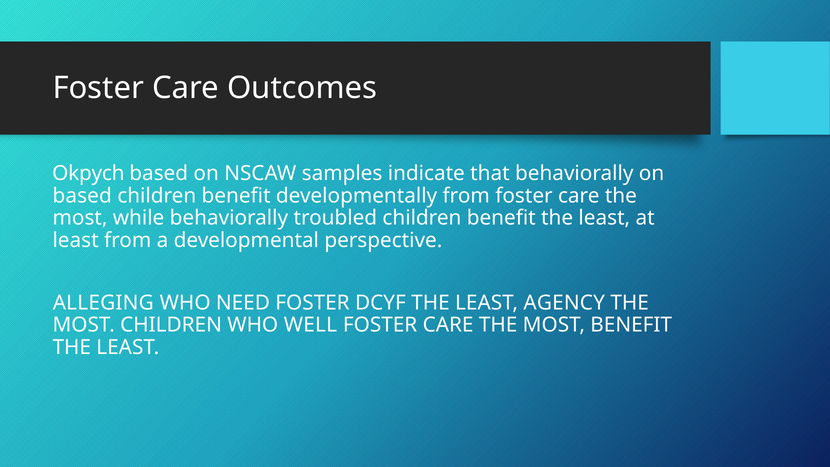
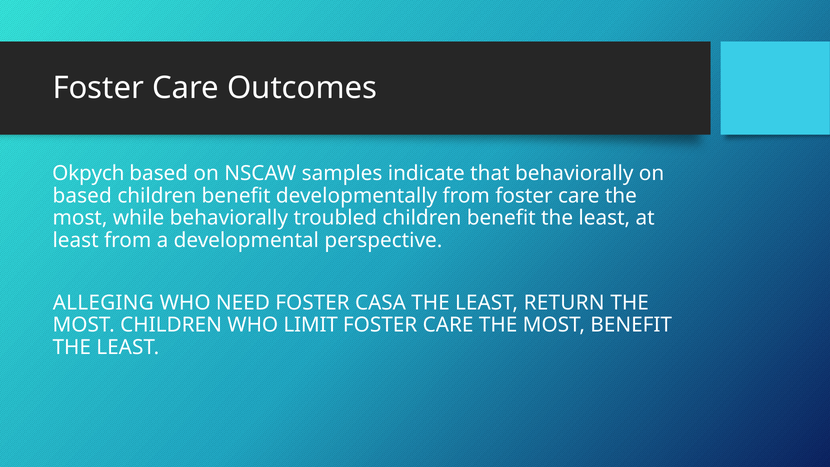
DCYF: DCYF -> CASA (381, 303)
AGENCY: AGENCY -> RETURN (564, 303)
WELL: WELL -> LIMIT (311, 325)
